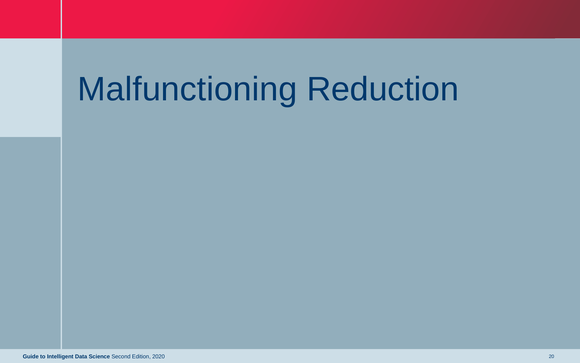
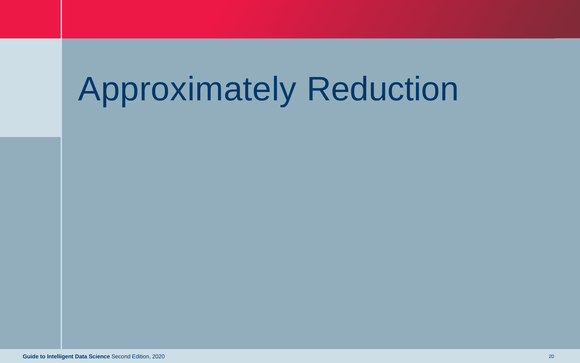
Malfunctioning: Malfunctioning -> Approximately (187, 89)
